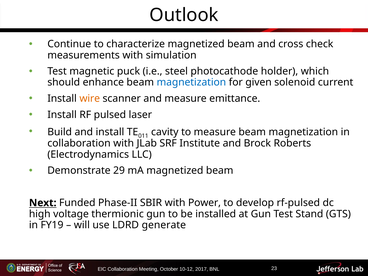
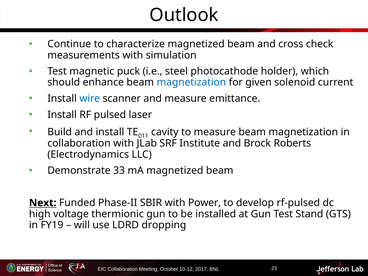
wire colour: orange -> blue (90, 98)
29: 29 -> 33 (119, 171)
generate: generate -> dropping (164, 225)
